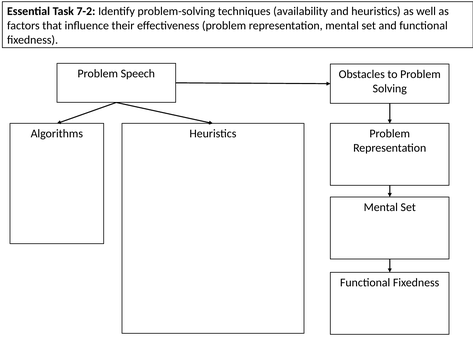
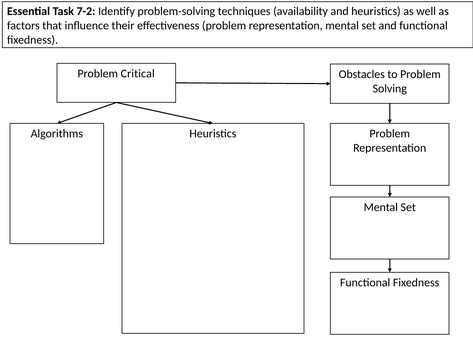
Speech: Speech -> Critical (138, 73)
